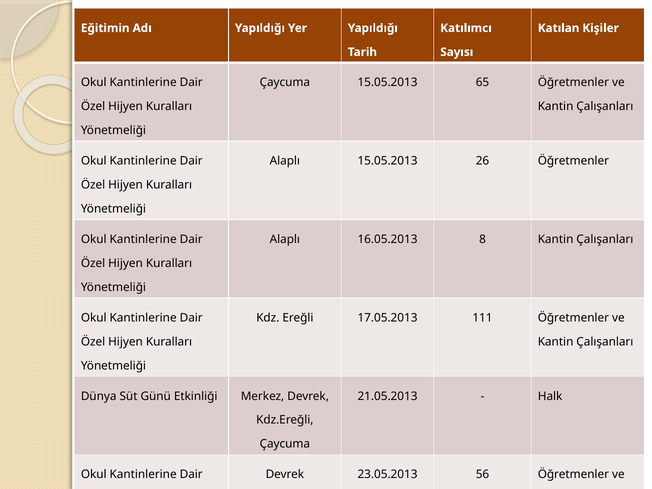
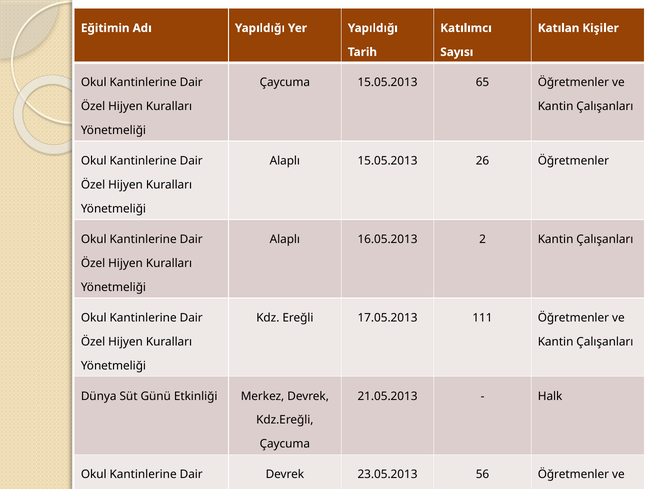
8: 8 -> 2 (483, 239)
